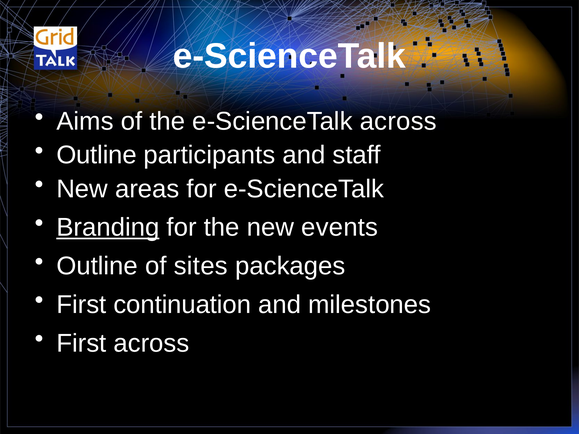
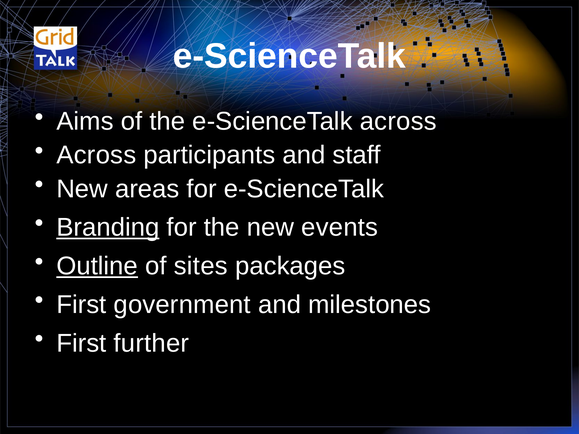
Outline: Outline -> Across (96, 155)
Outline underline: none -> present (97, 266)
continuation: continuation -> government (182, 305)
First across: across -> further (151, 343)
